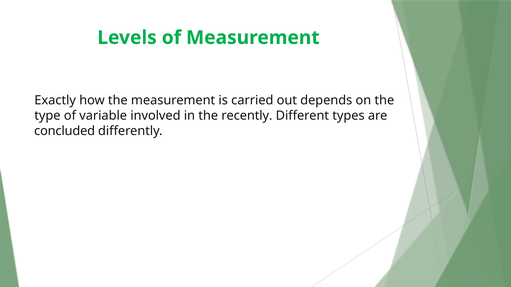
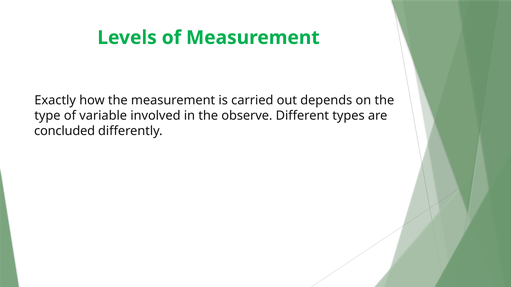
recently: recently -> observe (247, 116)
